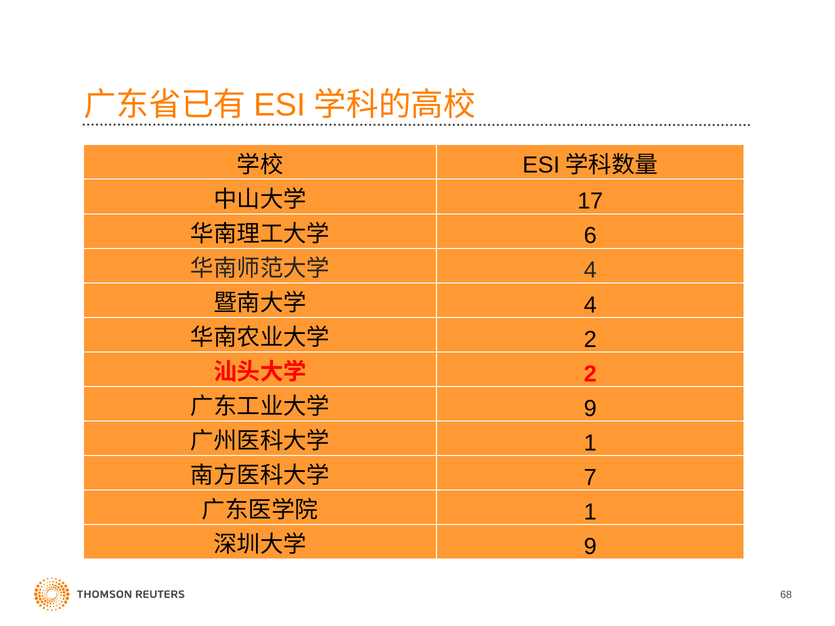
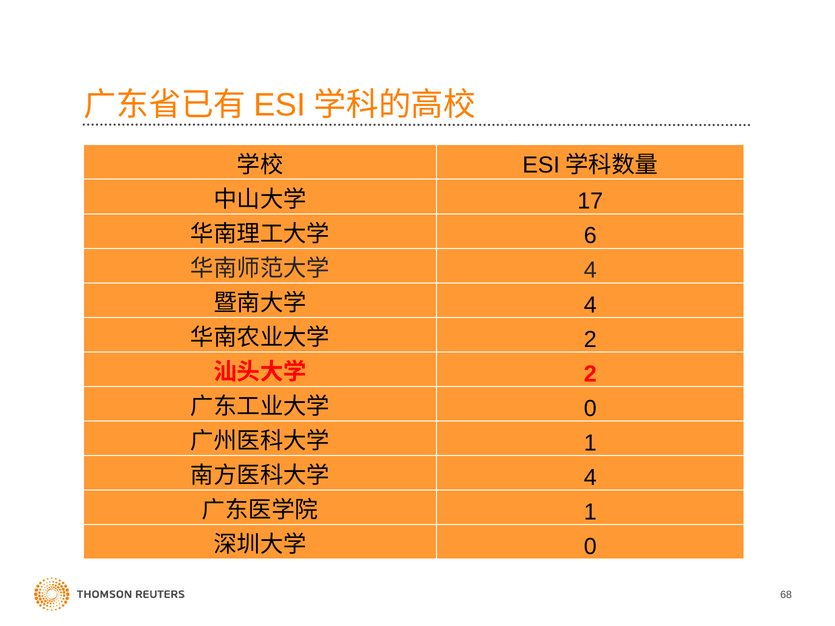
9: 9 -> 0 (590, 409)
7: 7 -> 4 (590, 478)
9: 9 -> 0 (590, 547)
